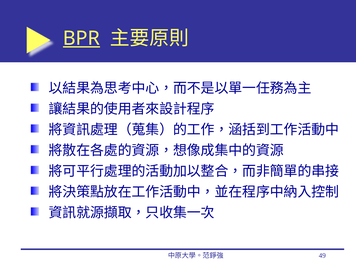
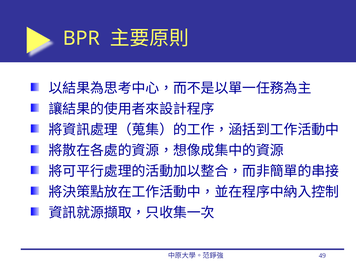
BPR underline: present -> none (81, 38)
